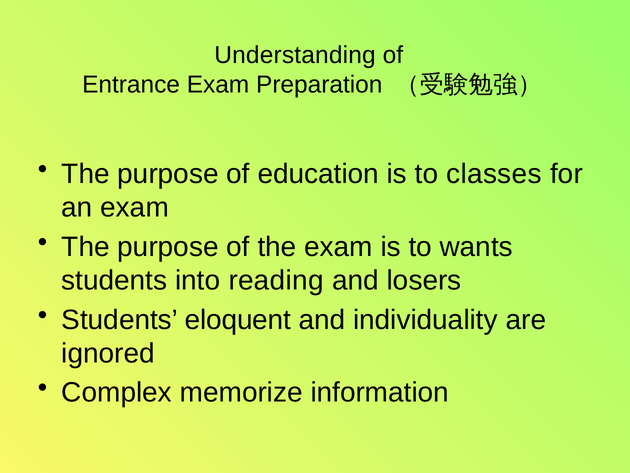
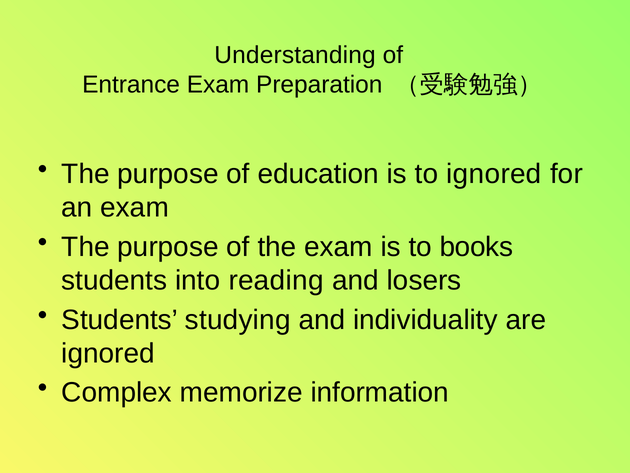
to classes: classes -> ignored (494, 174)
wants: wants -> books (476, 247)
eloquent: eloquent -> studying (238, 319)
